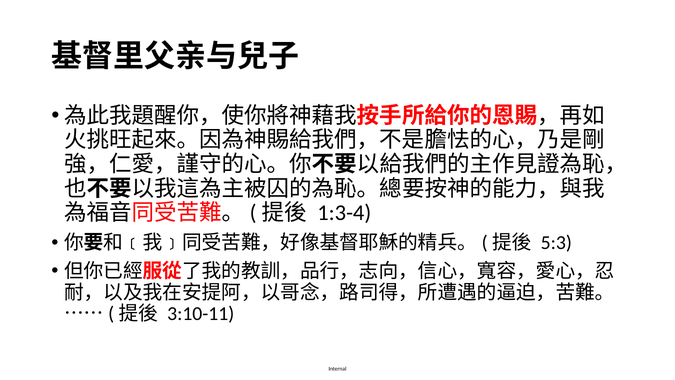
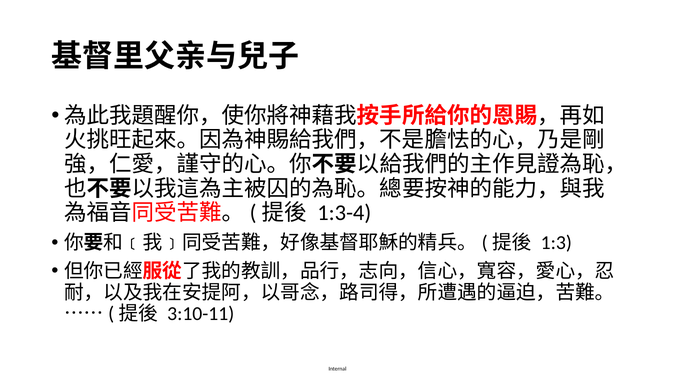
5:3: 5:3 -> 1:3 (556, 243)
